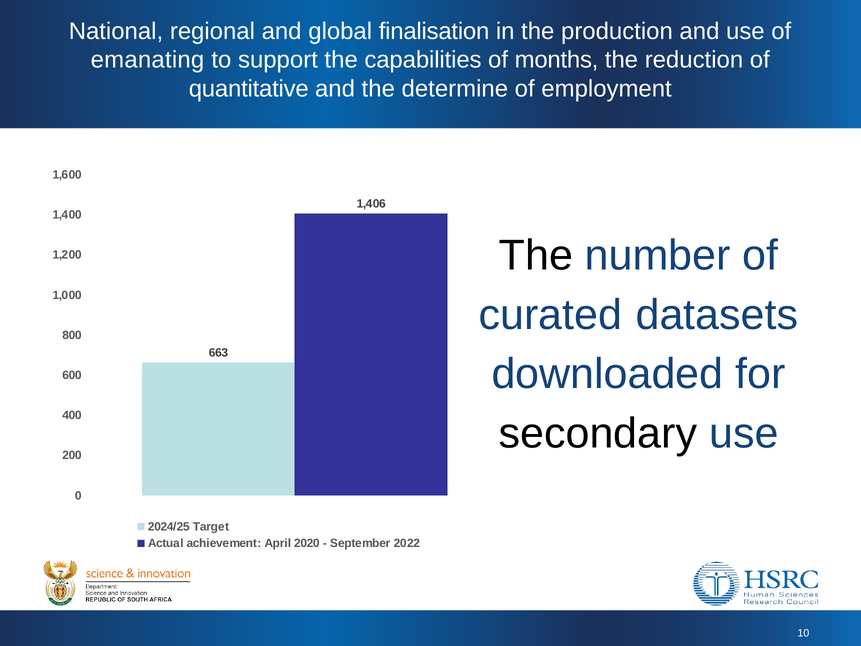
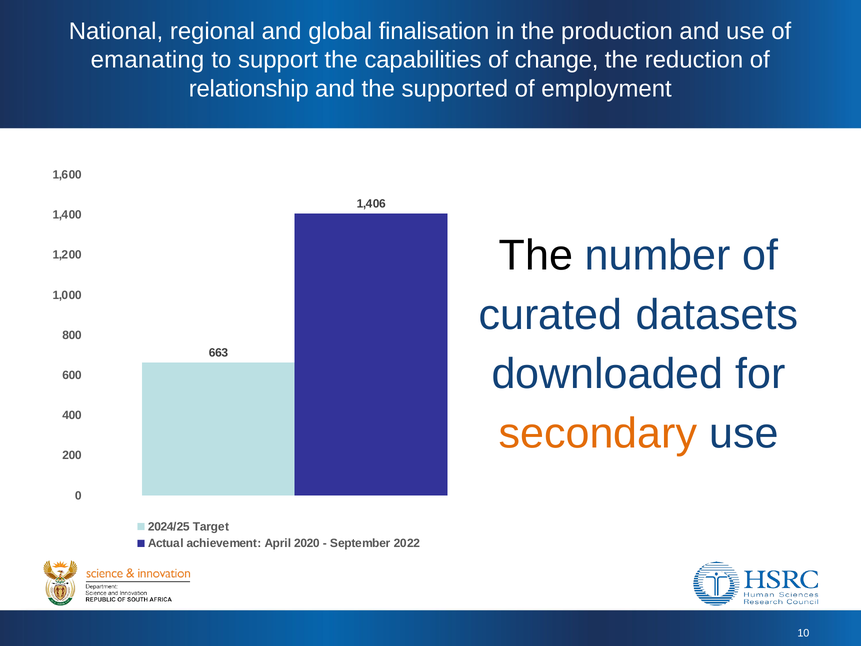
months: months -> change (557, 60)
quantitative: quantitative -> relationship (249, 89)
determine: determine -> supported (455, 89)
secondary colour: black -> orange (598, 433)
